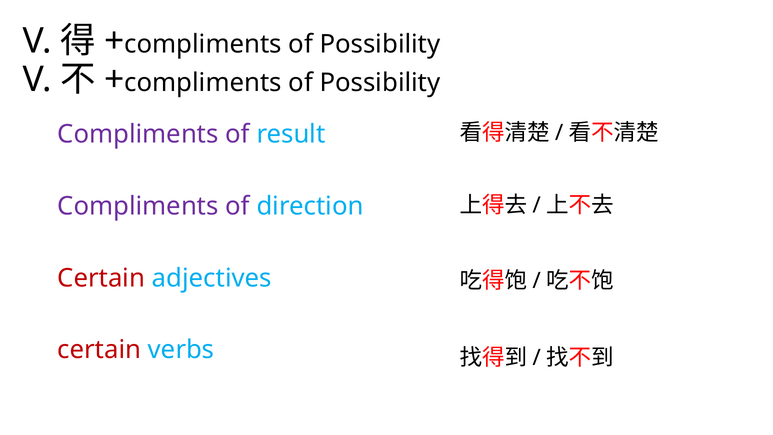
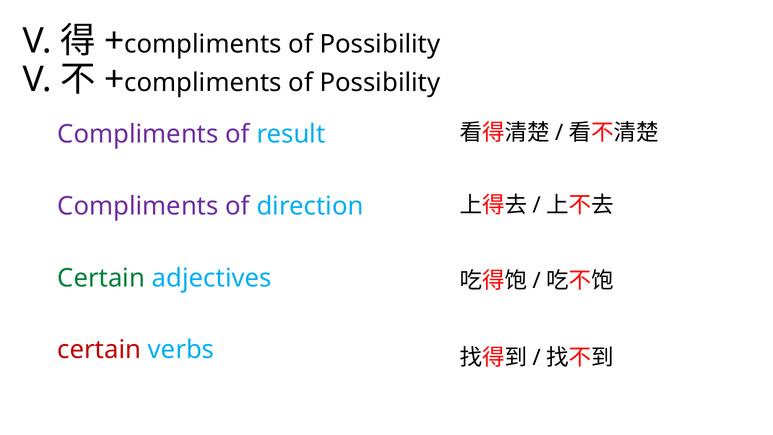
Certain colour: red -> green (101, 278)
